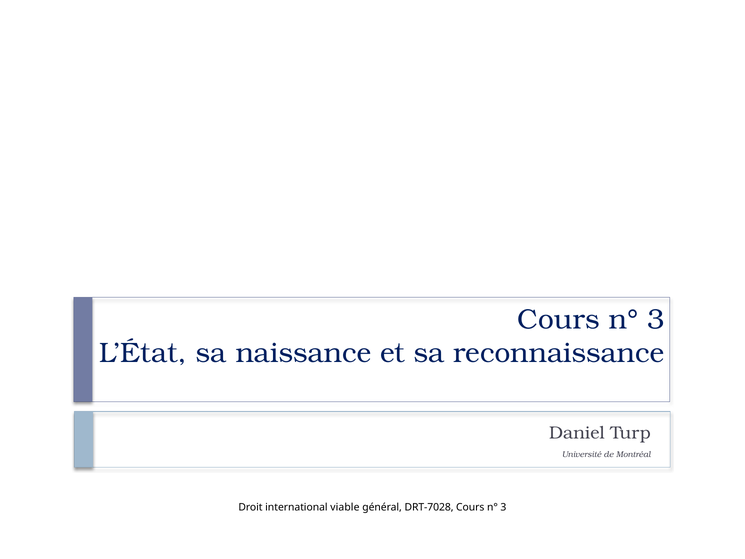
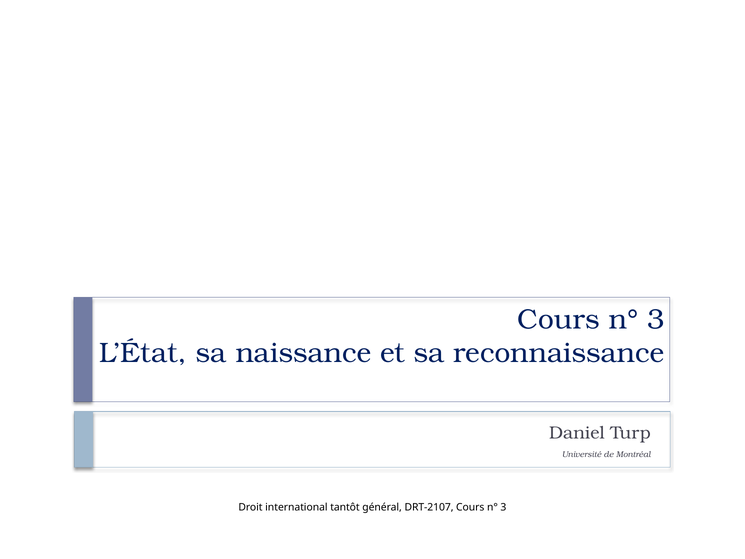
viable: viable -> tantôt (345, 507)
DRT-7028: DRT-7028 -> DRT-2107 (429, 507)
